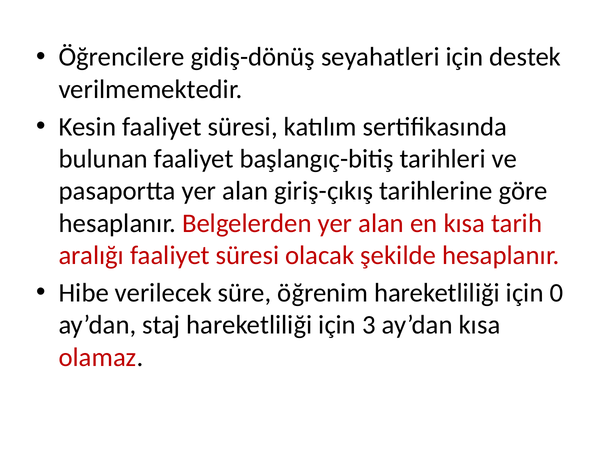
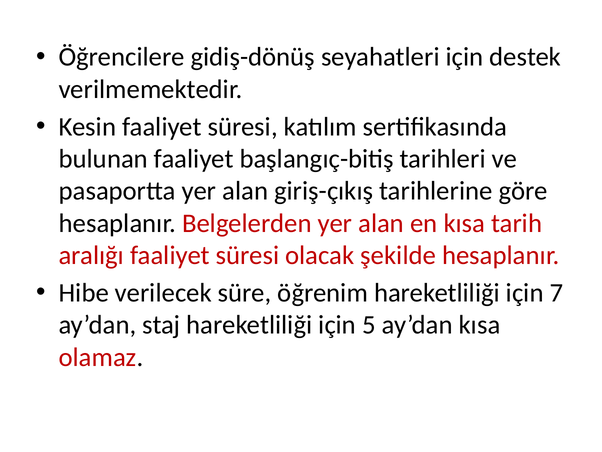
0: 0 -> 7 (556, 293)
3: 3 -> 5 (369, 325)
